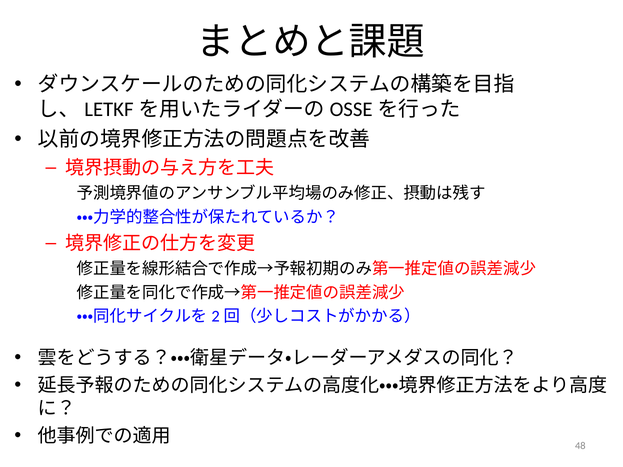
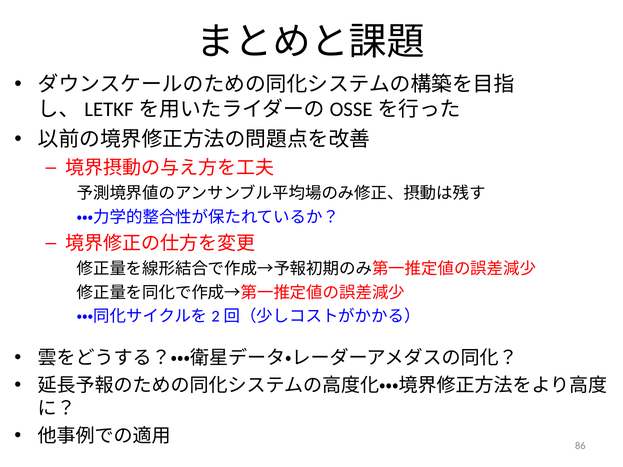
48: 48 -> 86 (580, 446)
